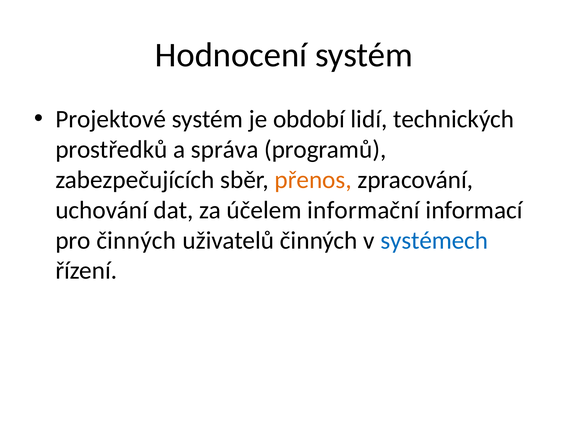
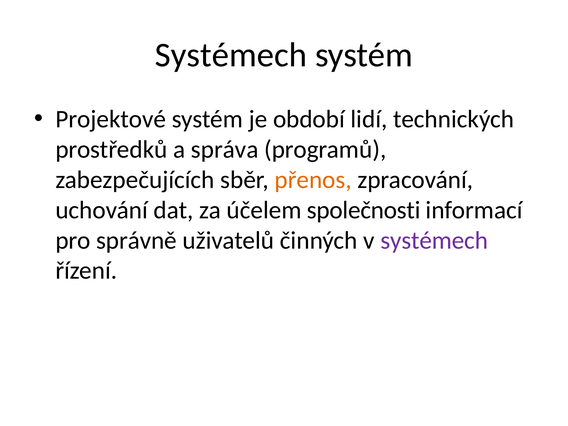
Hodnocení: Hodnocení -> Systémech (231, 55)
informační: informační -> společnosti (364, 210)
pro činných: činných -> správně (136, 240)
systémech colour: blue -> purple (434, 240)
